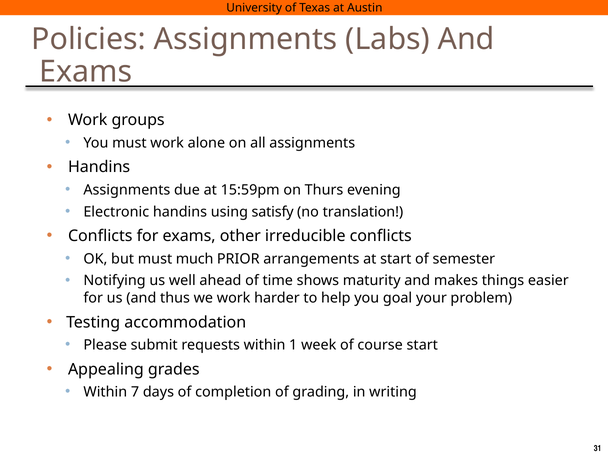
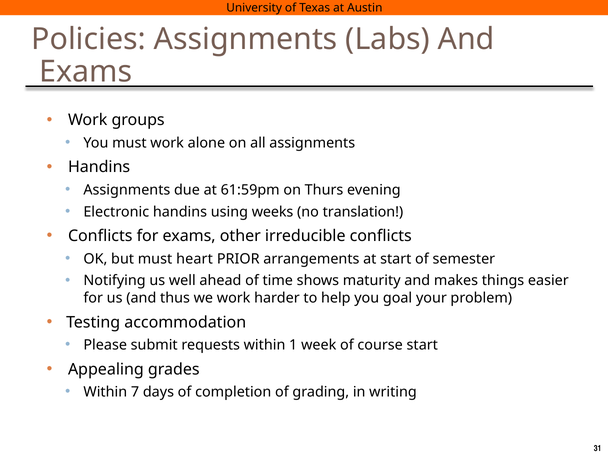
15:59pm: 15:59pm -> 61:59pm (250, 190)
satisfy: satisfy -> weeks (273, 212)
much: much -> heart (195, 259)
